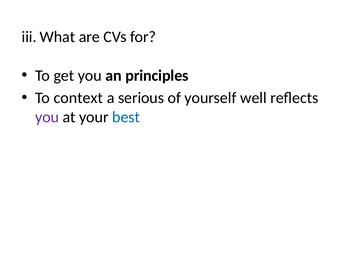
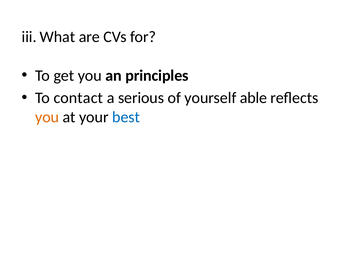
context: context -> contact (78, 98)
well: well -> able (254, 98)
you colour: purple -> orange (47, 117)
